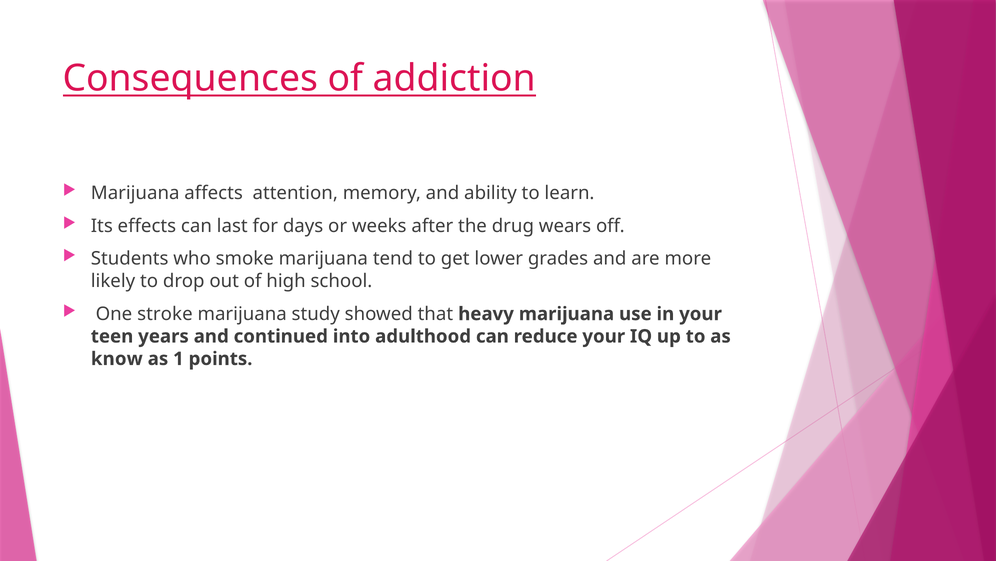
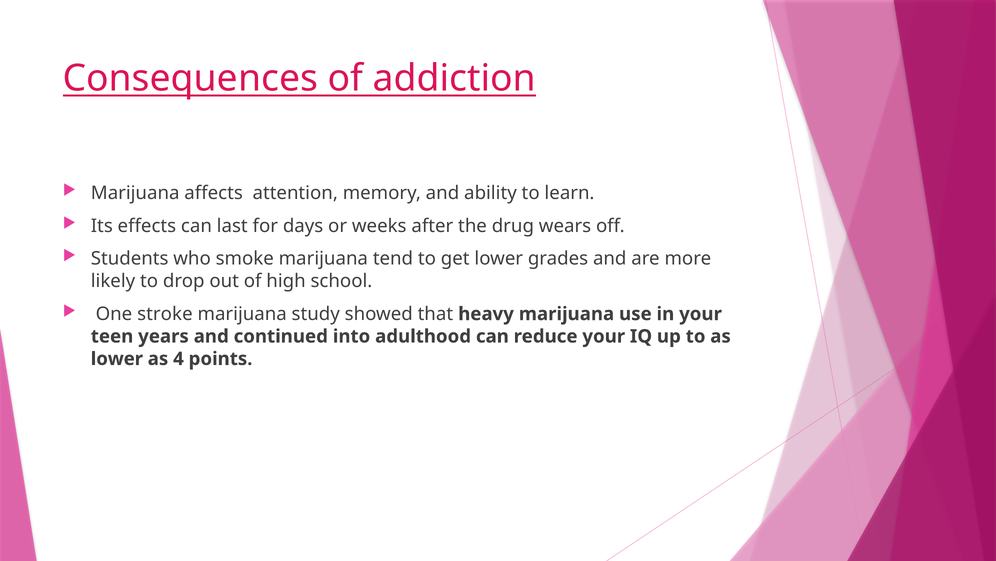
know: know -> lower (117, 358)
1: 1 -> 4 (178, 358)
